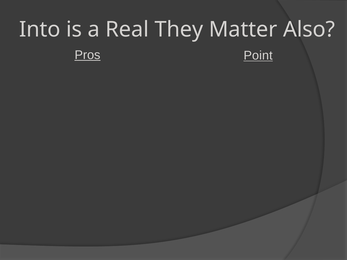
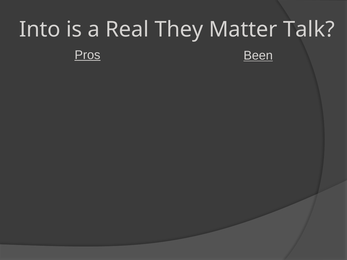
Also: Also -> Talk (309, 30)
Point: Point -> Been (258, 56)
